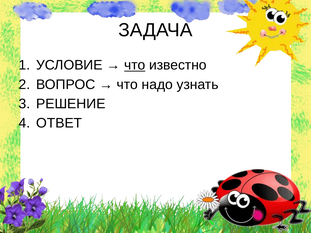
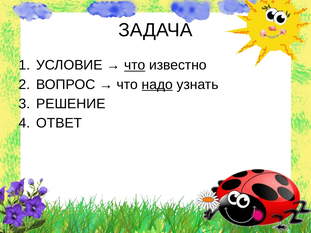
надо underline: none -> present (157, 85)
